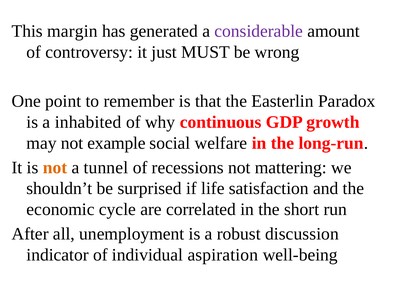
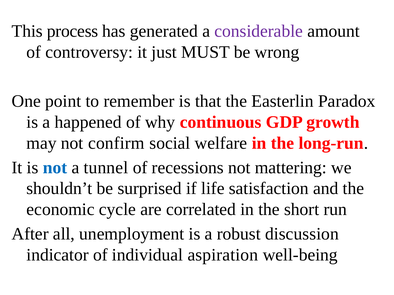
margin: margin -> process (73, 31)
inhabited: inhabited -> happened (88, 122)
example: example -> confirm (116, 143)
not colour: orange -> blue (55, 168)
